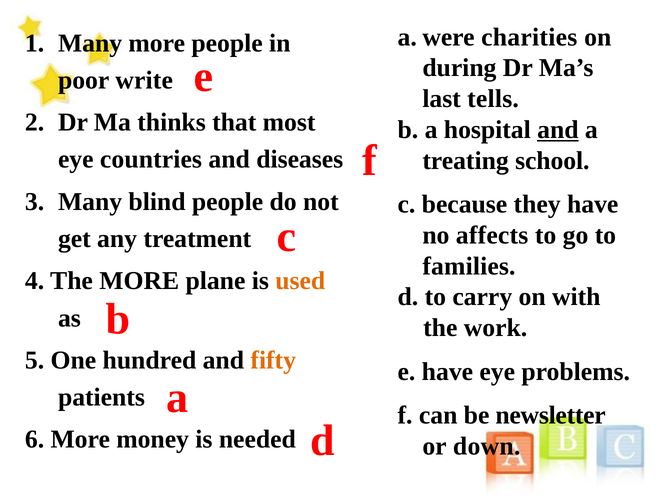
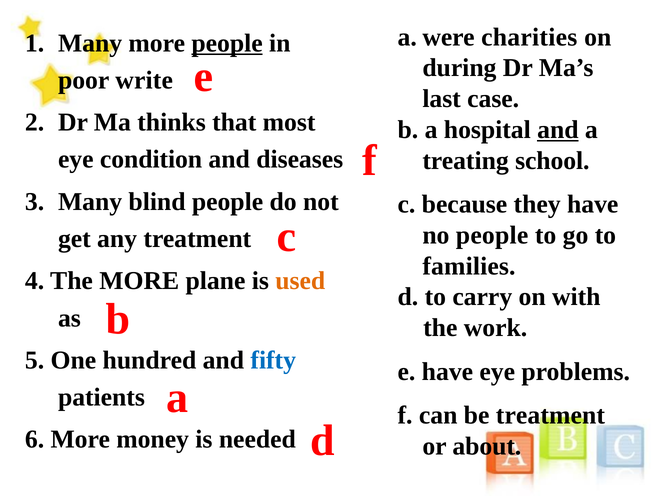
people underline: none -> present (227, 43)
tells: tells -> case (493, 99)
countries: countries -> condition (151, 159)
no affects: affects -> people (492, 235)
fifty colour: orange -> blue (273, 360)
be newsletter: newsletter -> treatment (550, 415)
down: down -> about (487, 446)
